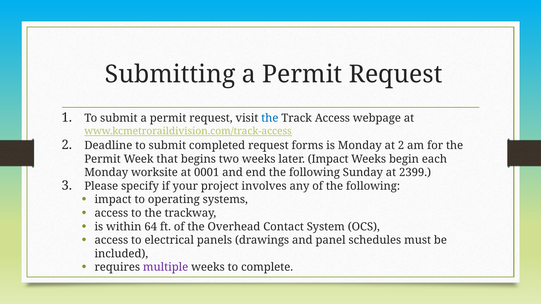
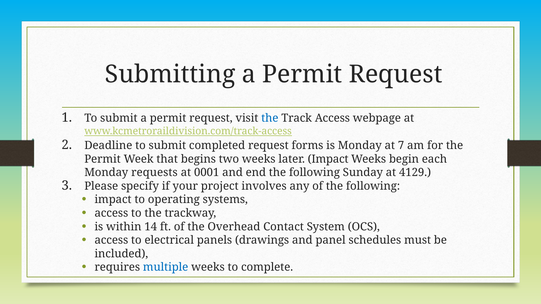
at 2: 2 -> 7 (401, 146)
worksite: worksite -> requests (154, 173)
2399: 2399 -> 4129 (415, 173)
64: 64 -> 14 (151, 227)
multiple colour: purple -> blue (166, 267)
